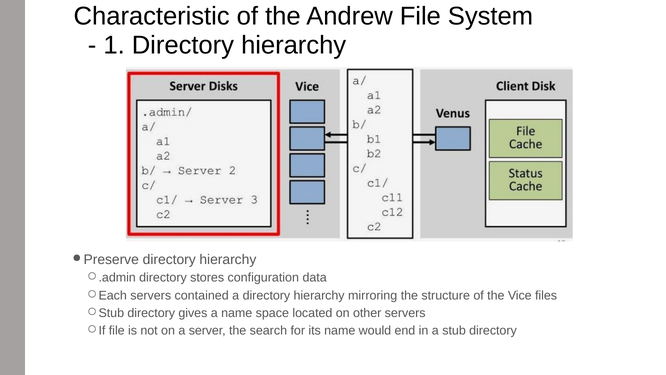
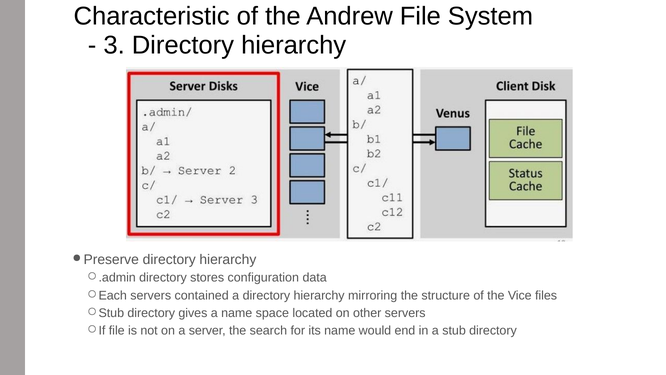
1: 1 -> 3 (114, 45)
